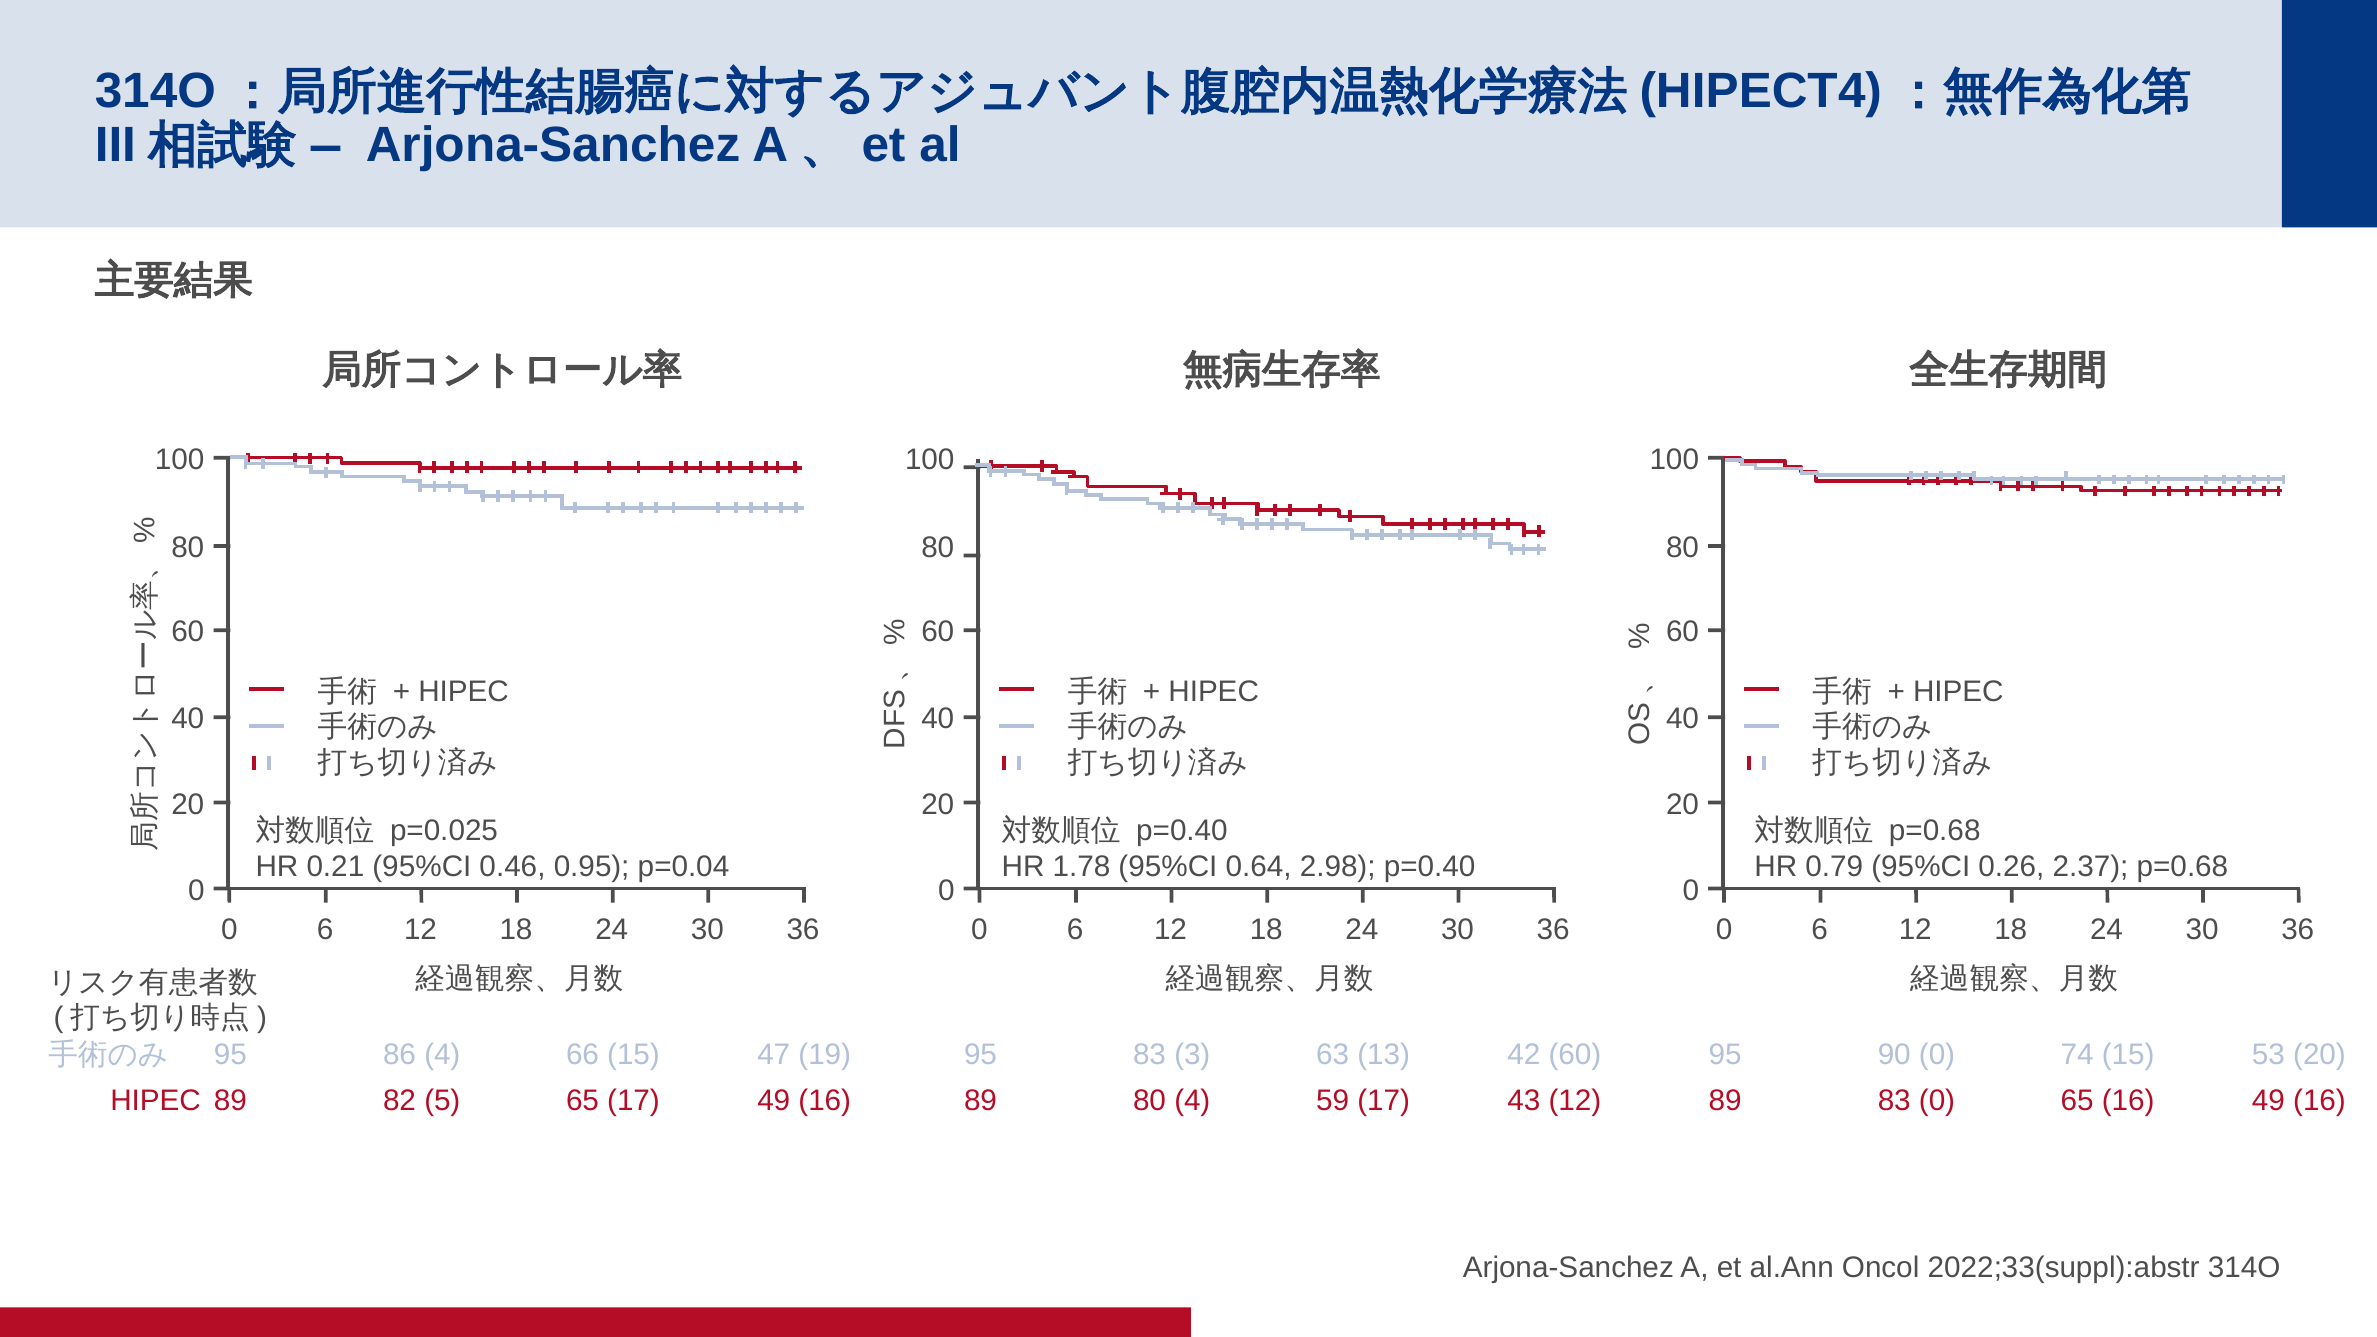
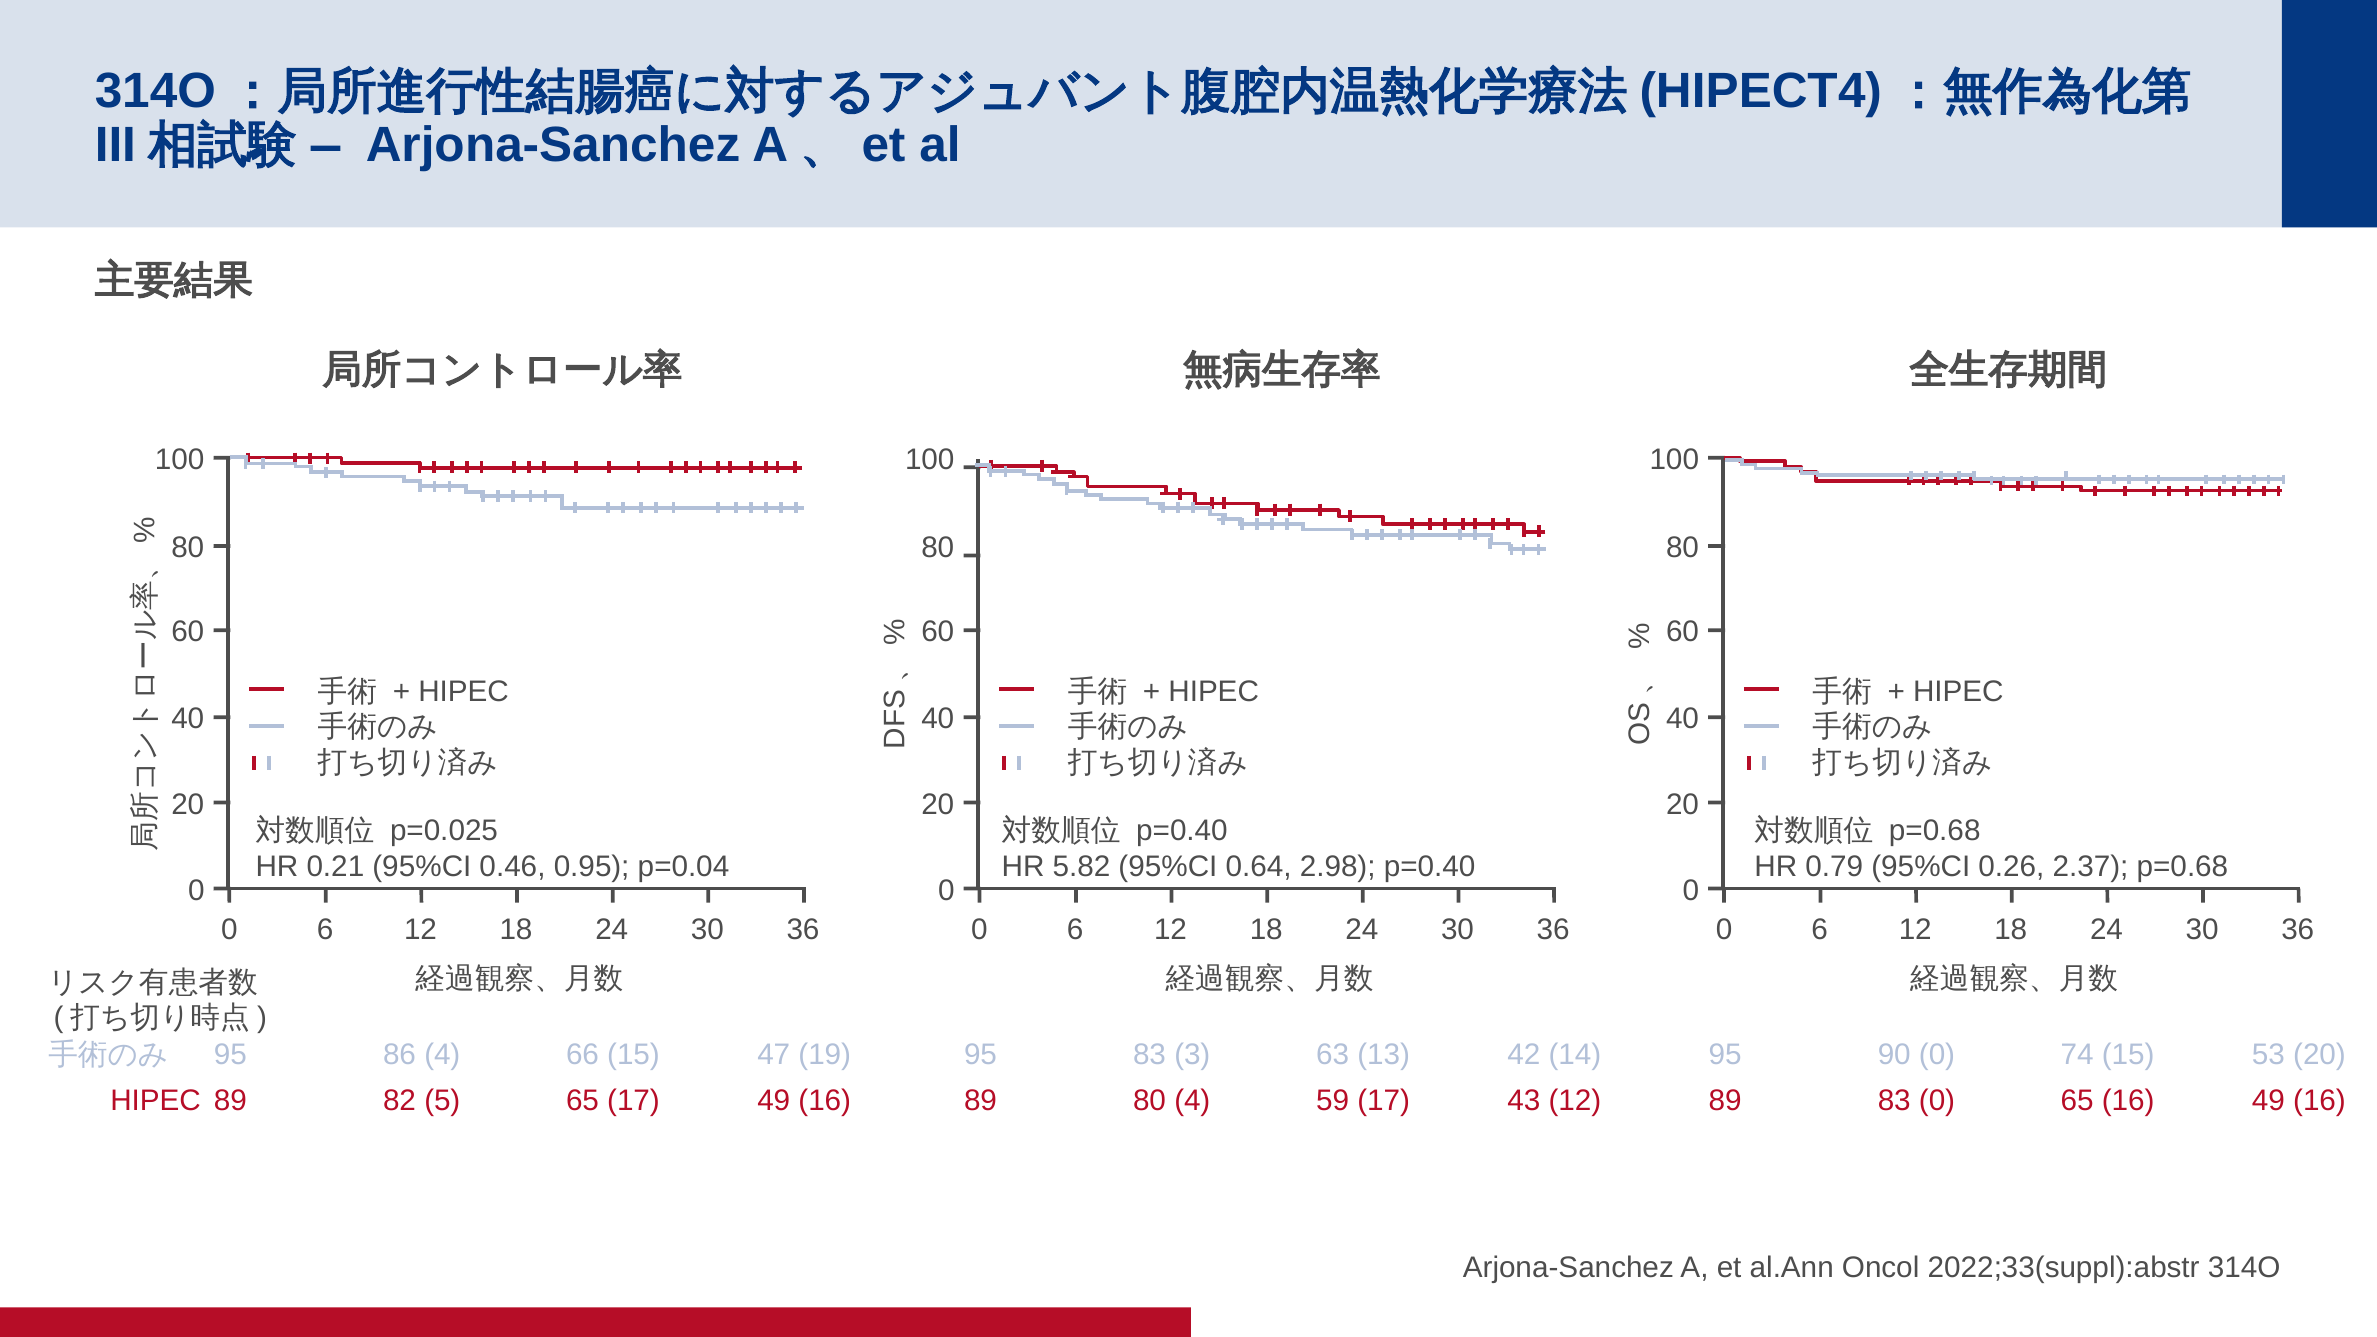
1.78: 1.78 -> 5.82 (1082, 867)
42 60: 60 -> 14 (1575, 1055)
